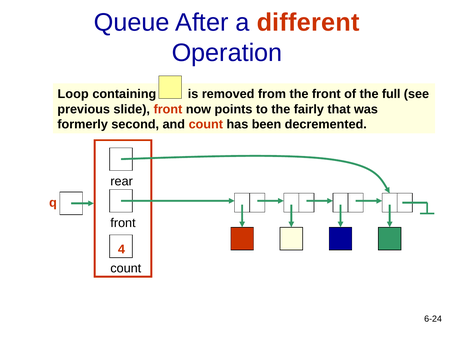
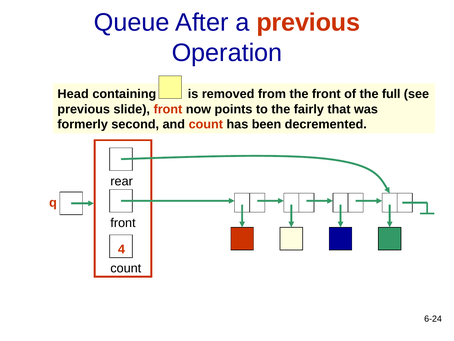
a different: different -> previous (308, 23)
Loop: Loop -> Head (73, 94)
